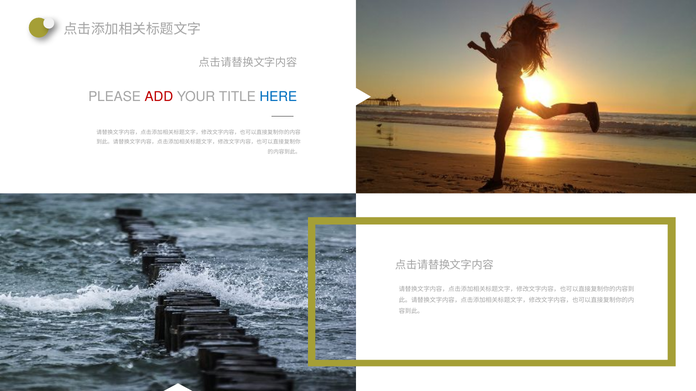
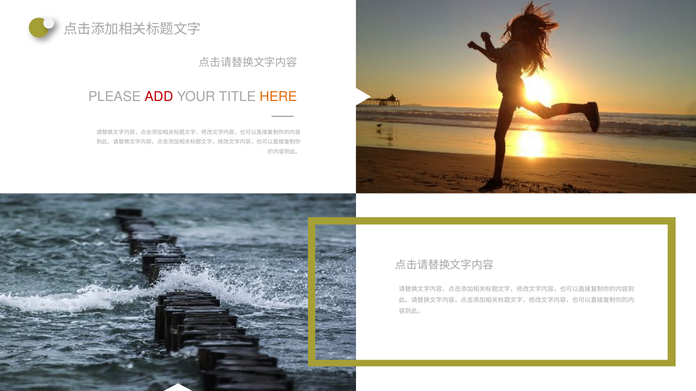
HERE colour: blue -> orange (278, 97)
